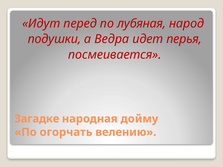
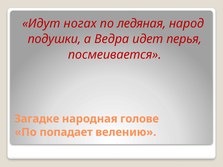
перед: перед -> ногах (80, 23)
лубяная: лубяная -> ледяная (142, 23)
дойму: дойму -> голове (140, 119)
огорчать: огорчать -> попадает (66, 132)
